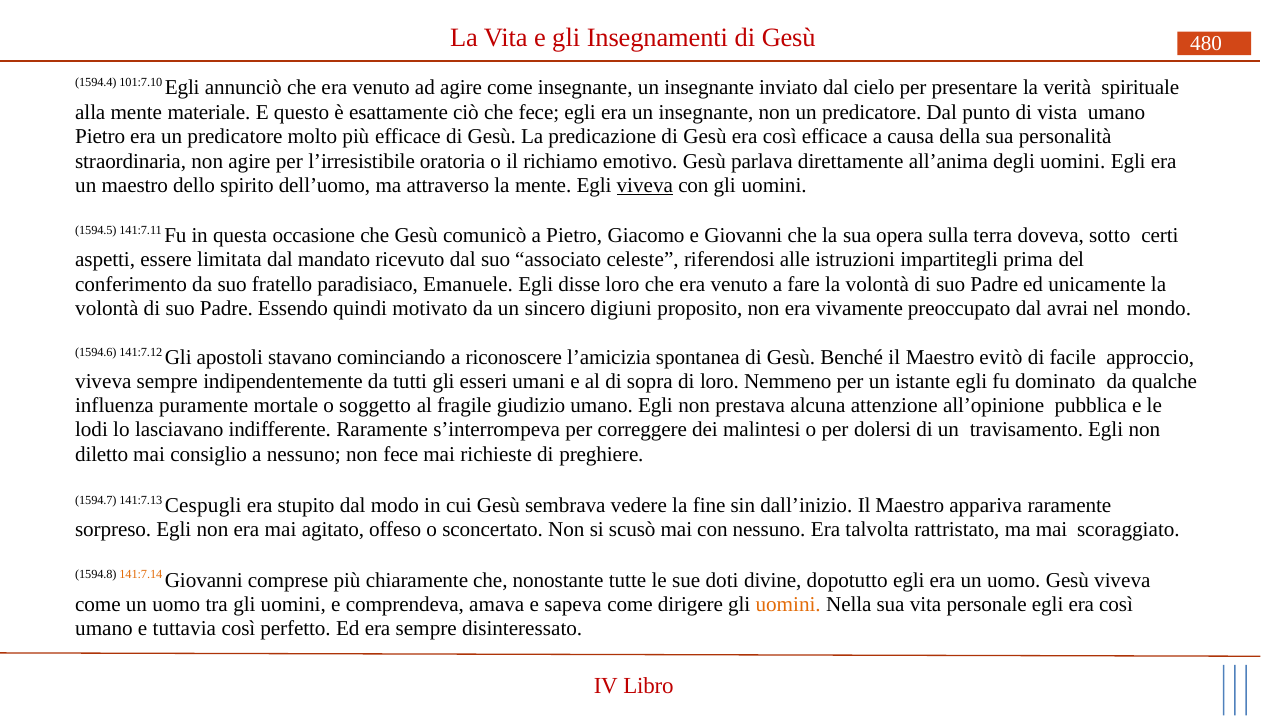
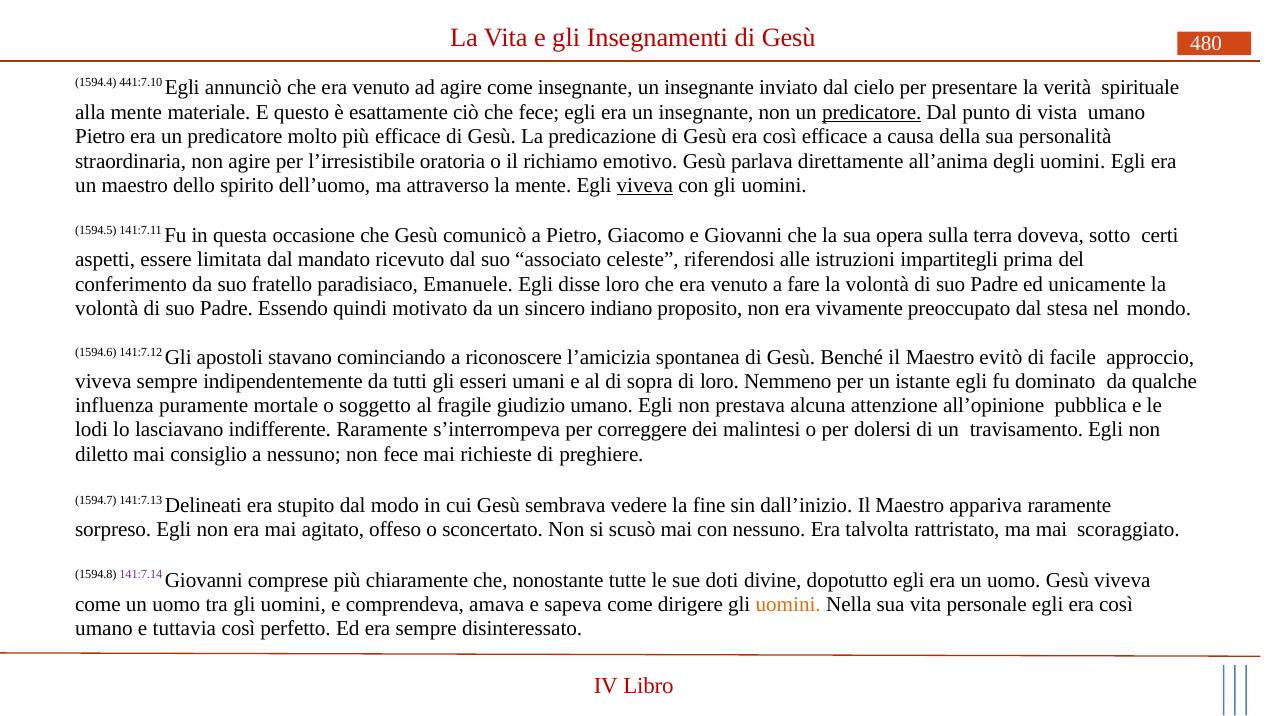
101:7.10: 101:7.10 -> 441:7.10 (141, 83)
predicatore underline: none -> present (872, 112)
digiuni: digiuni -> indiano (621, 309)
avrai: avrai -> stesa (1067, 309)
Cespugli: Cespugli -> Delineati (203, 505)
141:7.14 colour: orange -> purple (141, 575)
